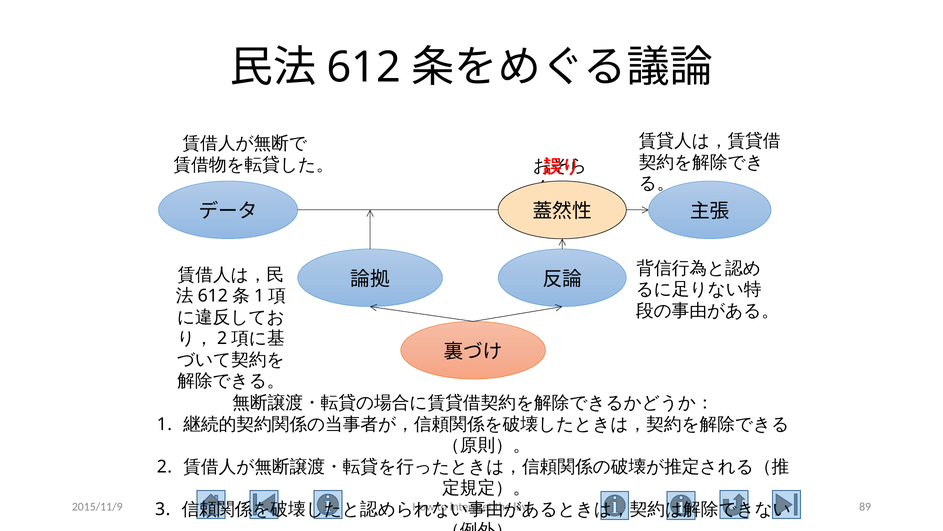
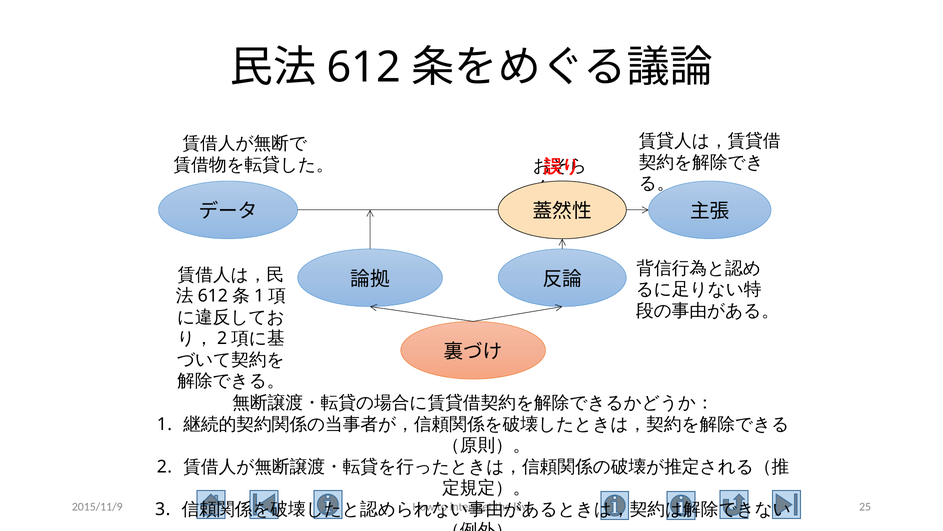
89: 89 -> 25 (865, 506)
